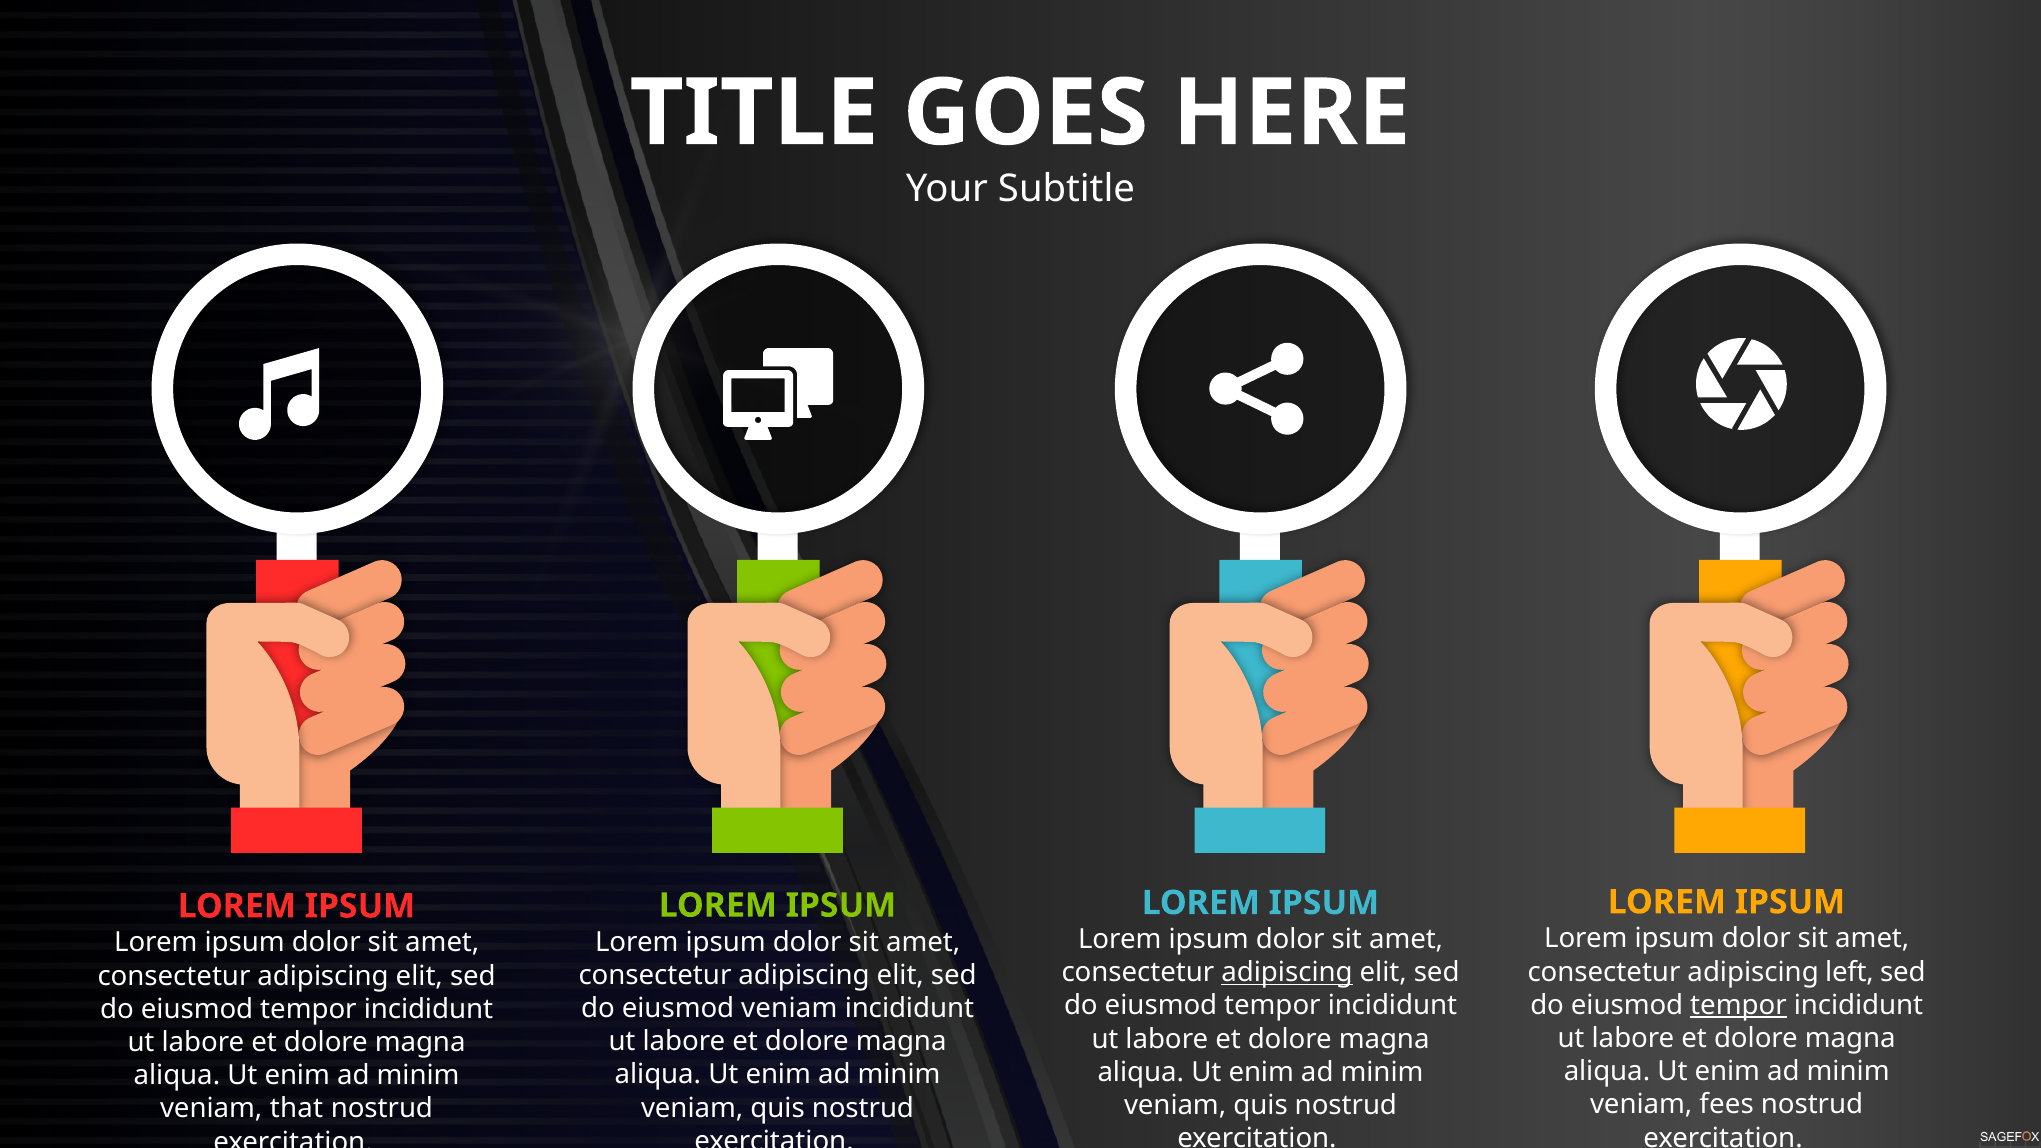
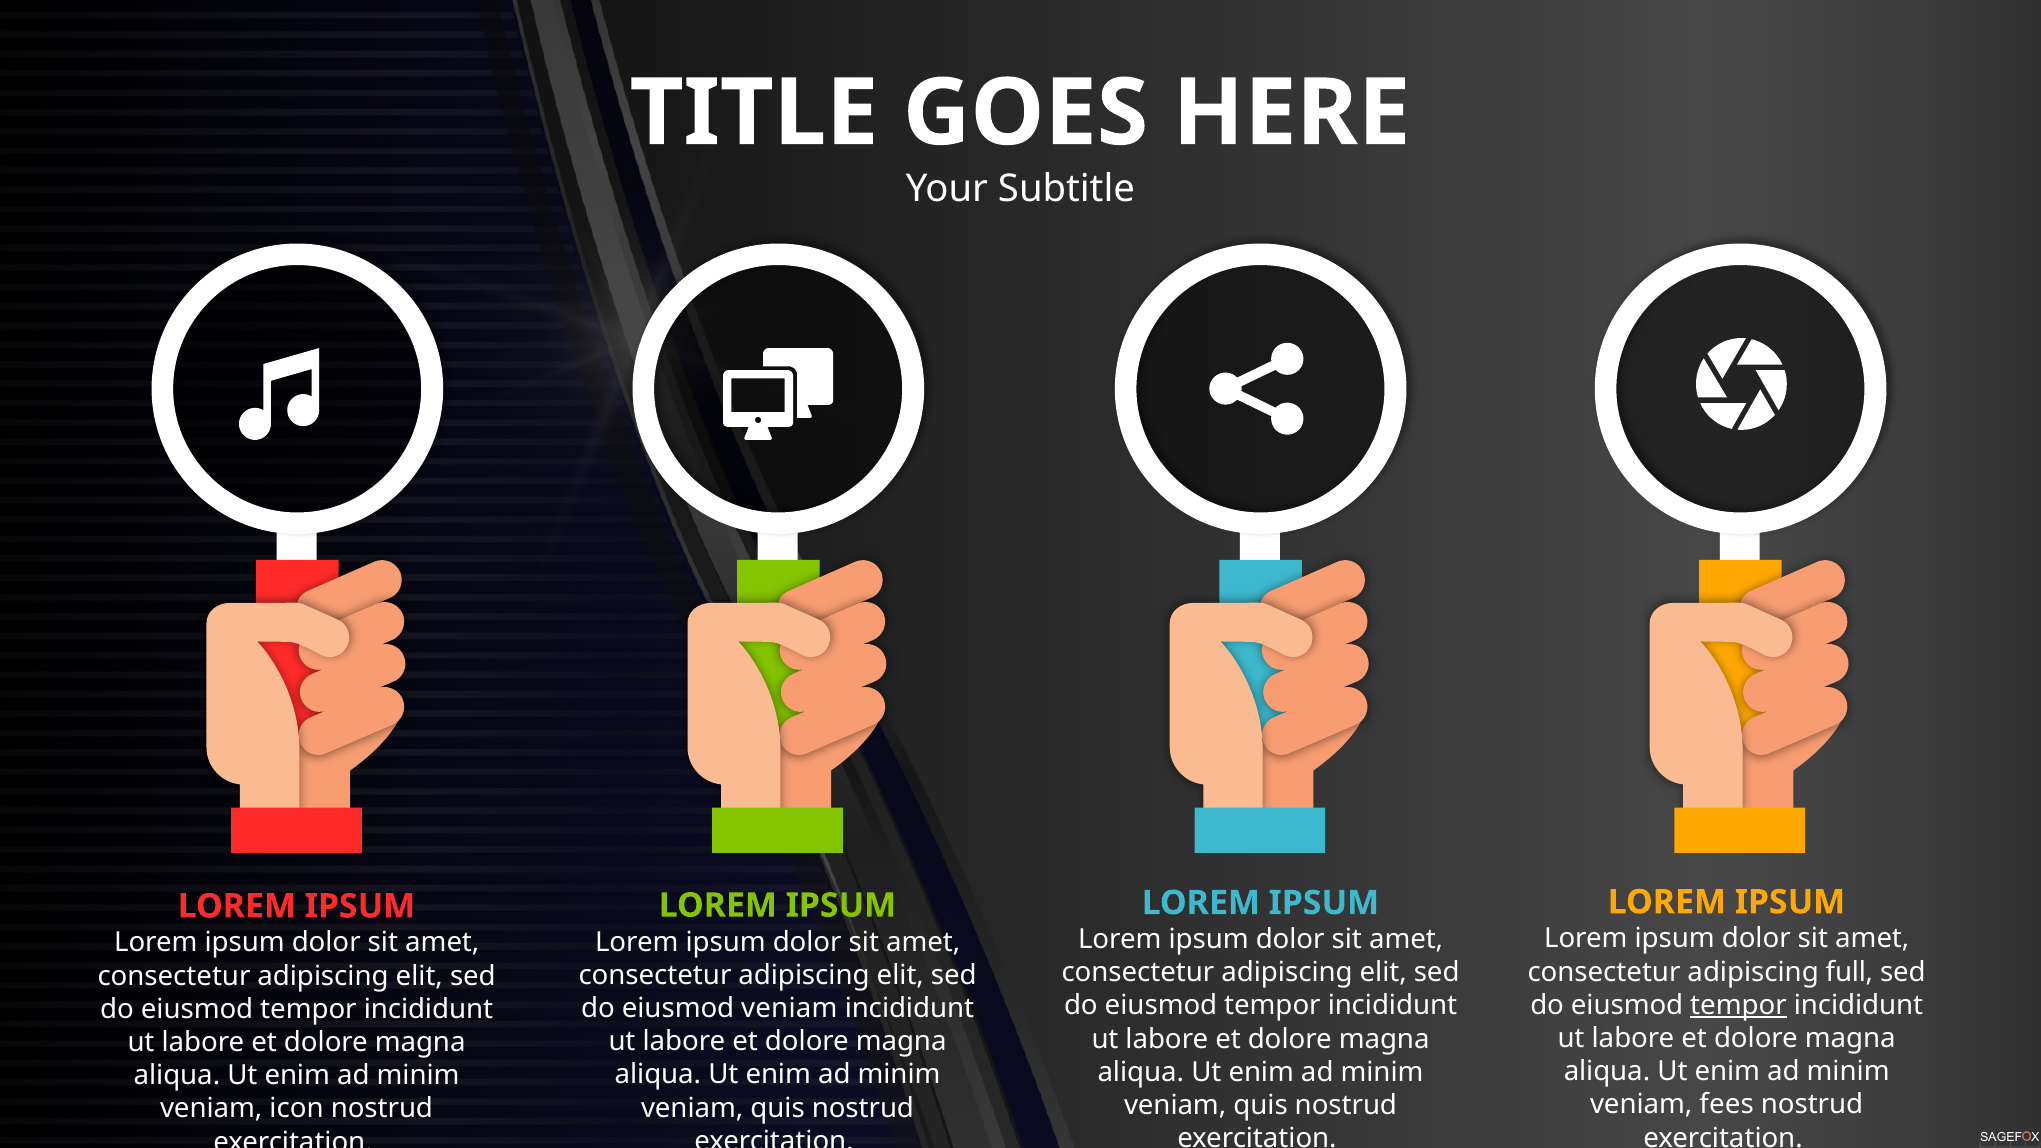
left: left -> full (1849, 972)
adipiscing underline: present -> none (1287, 973)
that: that -> icon (297, 1109)
